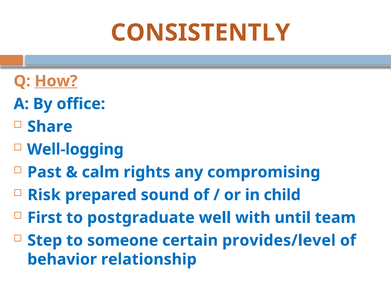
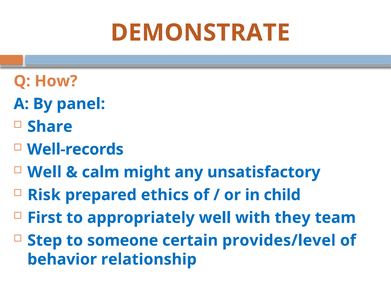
CONSISTENTLY: CONSISTENTLY -> DEMONSTRATE (200, 33)
How underline: present -> none (56, 81)
office: office -> panel (81, 104)
Well-logging: Well-logging -> Well-records (75, 149)
Past: Past -> Well (44, 172)
rights: rights -> might (147, 172)
compromising: compromising -> unsatisfactory (264, 172)
sound: sound -> ethics (165, 194)
postgraduate: postgraduate -> appropriately (141, 217)
until: until -> they (293, 217)
